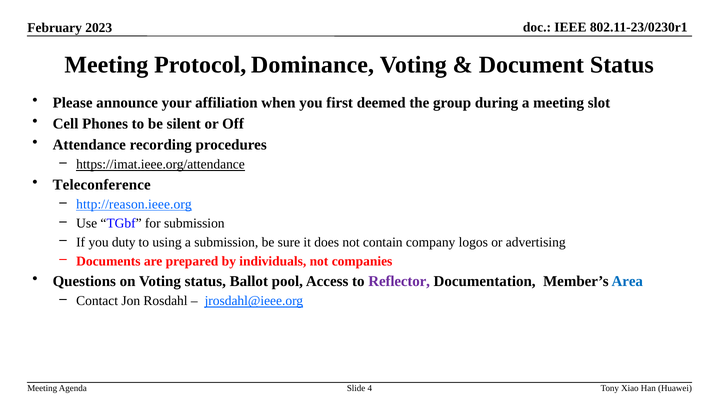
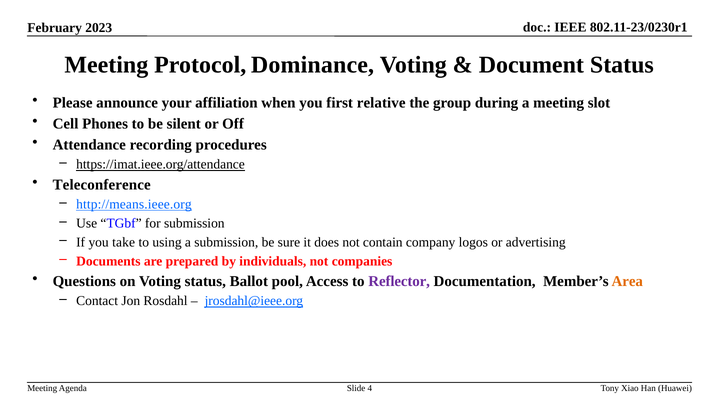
deemed: deemed -> relative (381, 103)
http://reason.ieee.org: http://reason.ieee.org -> http://means.ieee.org (134, 204)
duty: duty -> take (124, 242)
Area colour: blue -> orange (627, 281)
